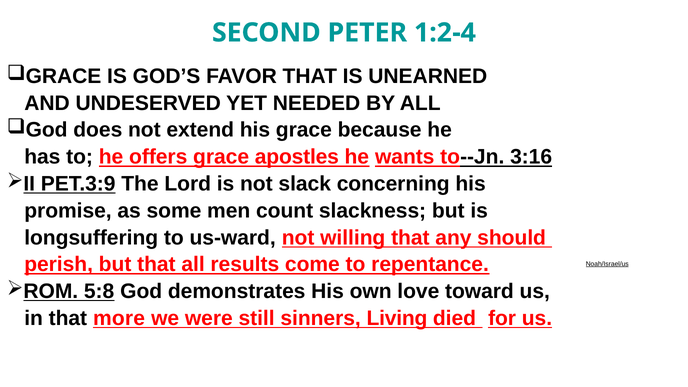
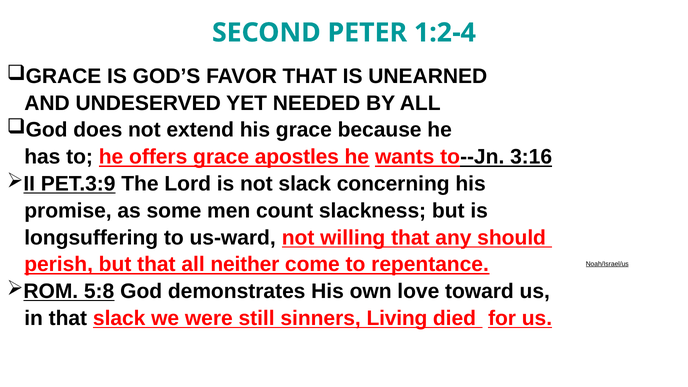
results: results -> neither (245, 265)
that more: more -> slack (119, 318)
